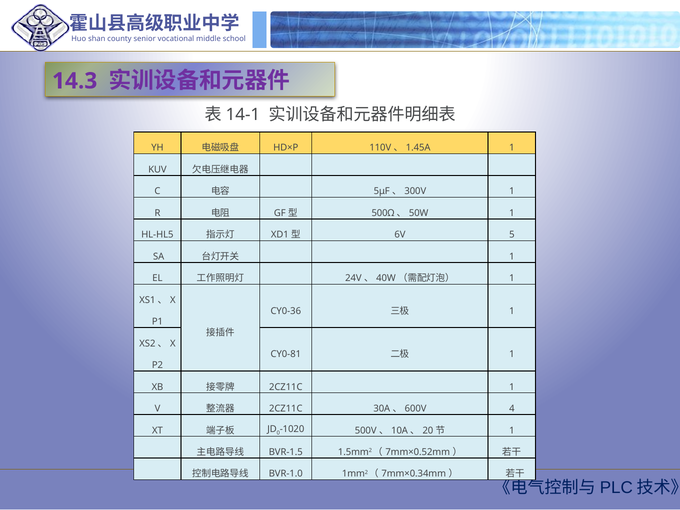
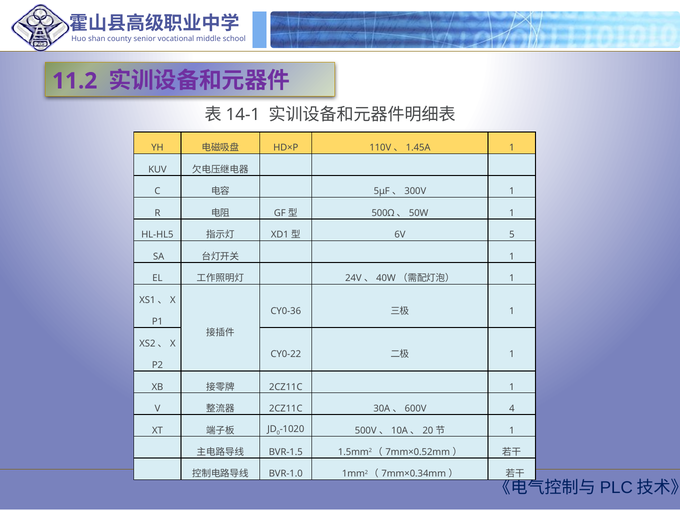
14.3: 14.3 -> 11.2 (75, 81)
CY0-81: CY0-81 -> CY0-22 (286, 354)
